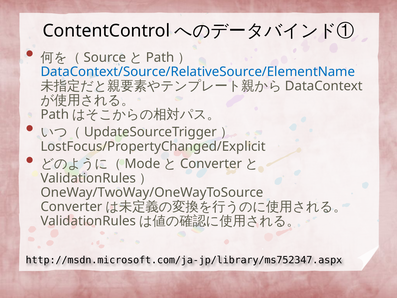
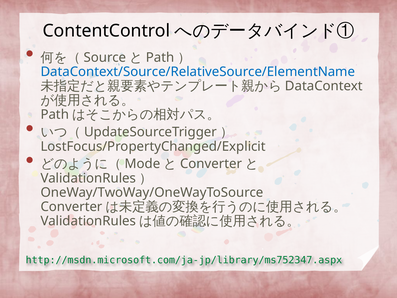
http://msdn.microsoft.com/ja-jp/library/ms752347.aspx colour: black -> green (184, 260)
